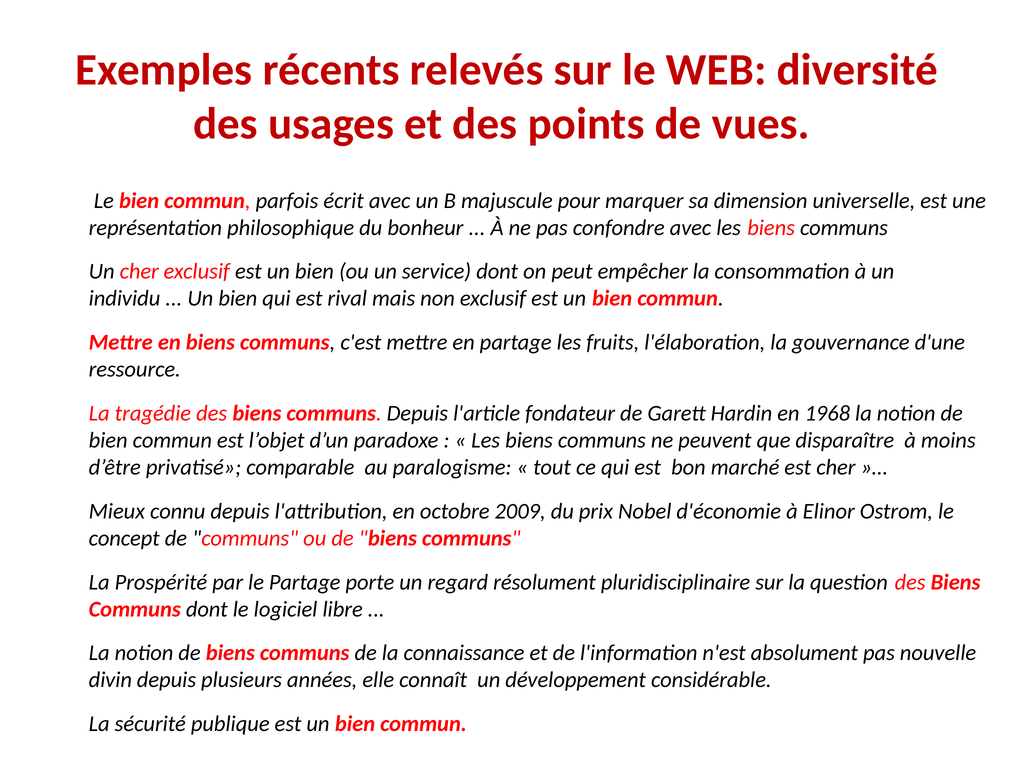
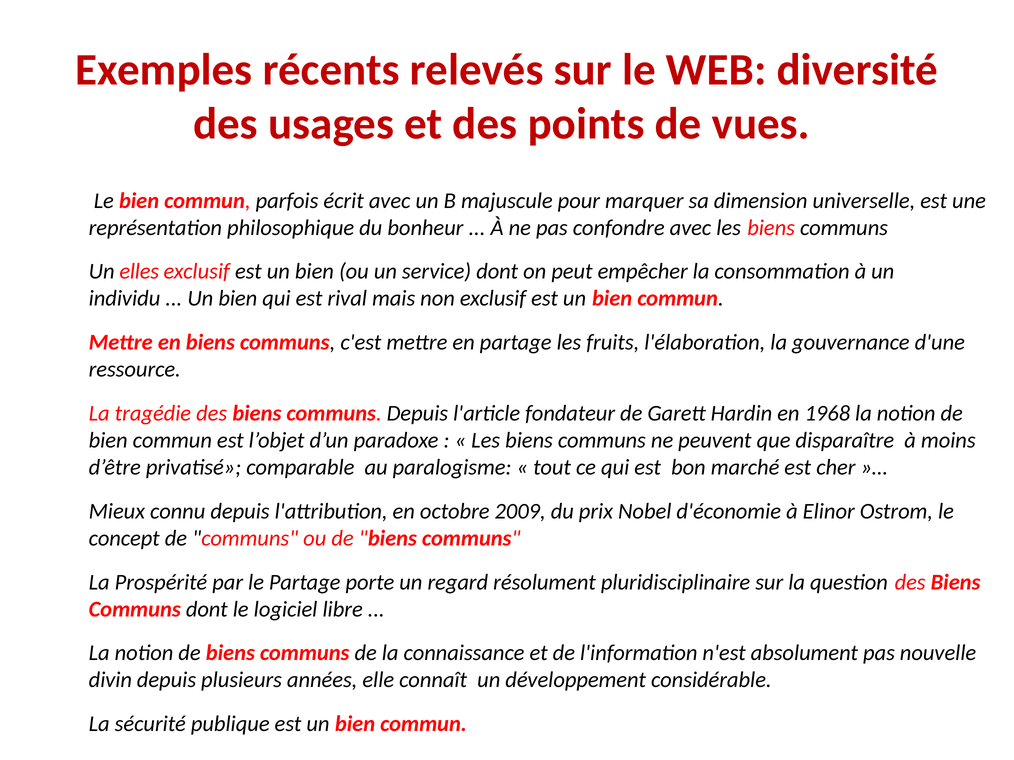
Un cher: cher -> elles (139, 272)
